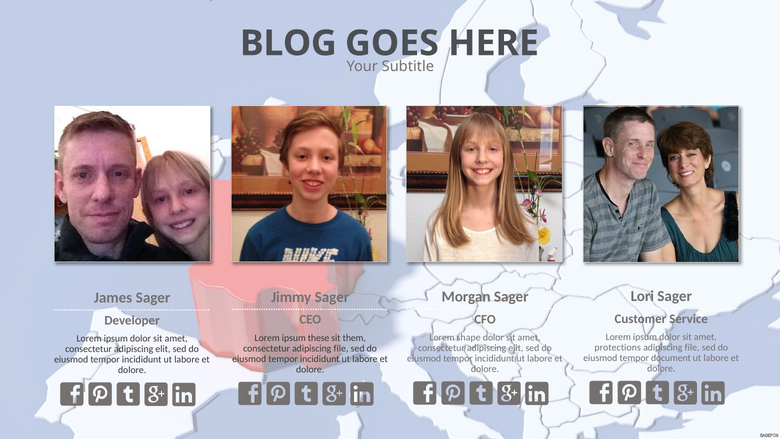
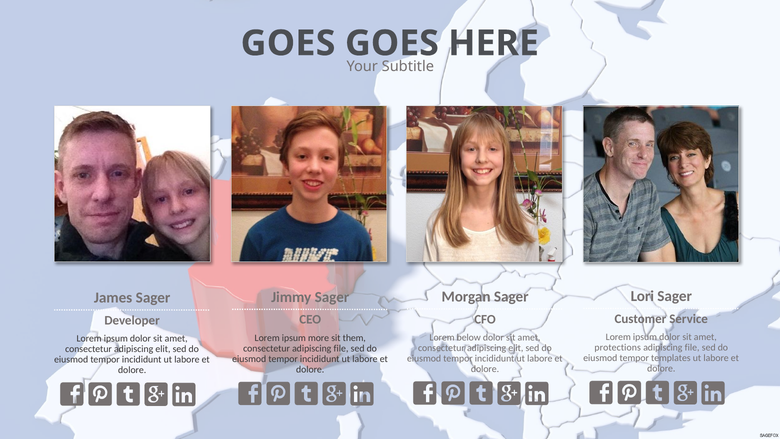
BLOG: BLOG -> GOES (288, 43)
shape: shape -> below (469, 337)
these: these -> more (319, 338)
document: document -> templates (671, 358)
